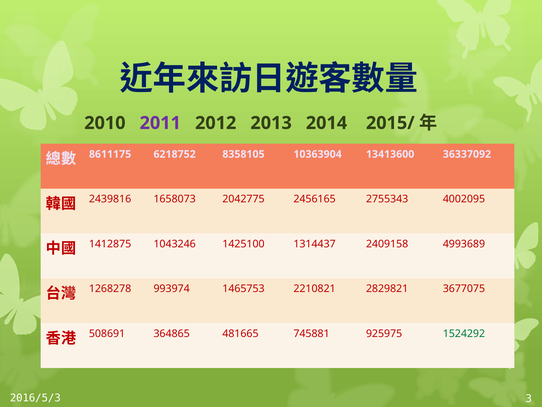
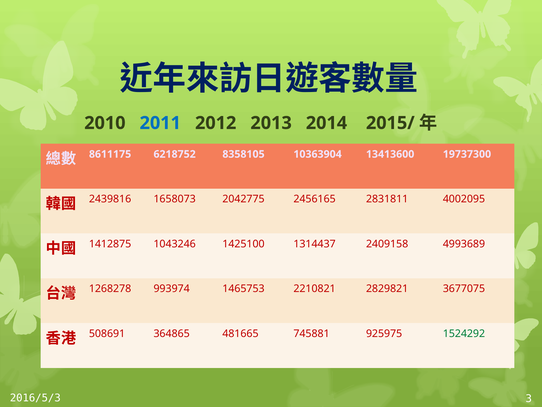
2011 colour: purple -> blue (160, 123)
36337092: 36337092 -> 19737300 (467, 154)
2755343: 2755343 -> 2831811 (387, 199)
